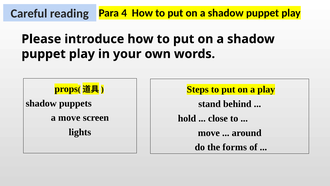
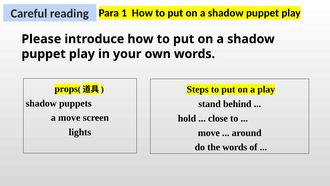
4: 4 -> 1 (124, 13)
the forms: forms -> words (235, 147)
